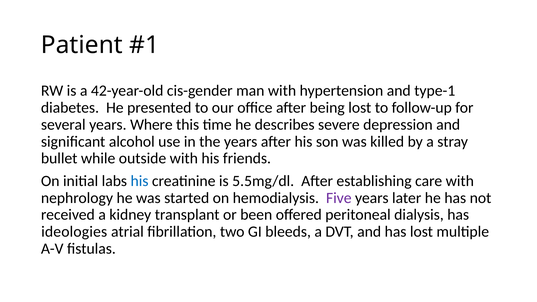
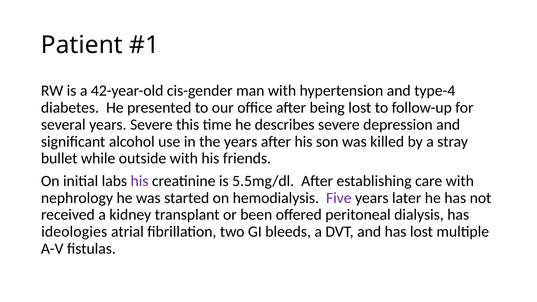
type-1: type-1 -> type-4 (435, 91)
years Where: Where -> Severe (151, 125)
his colour: blue -> purple (140, 181)
